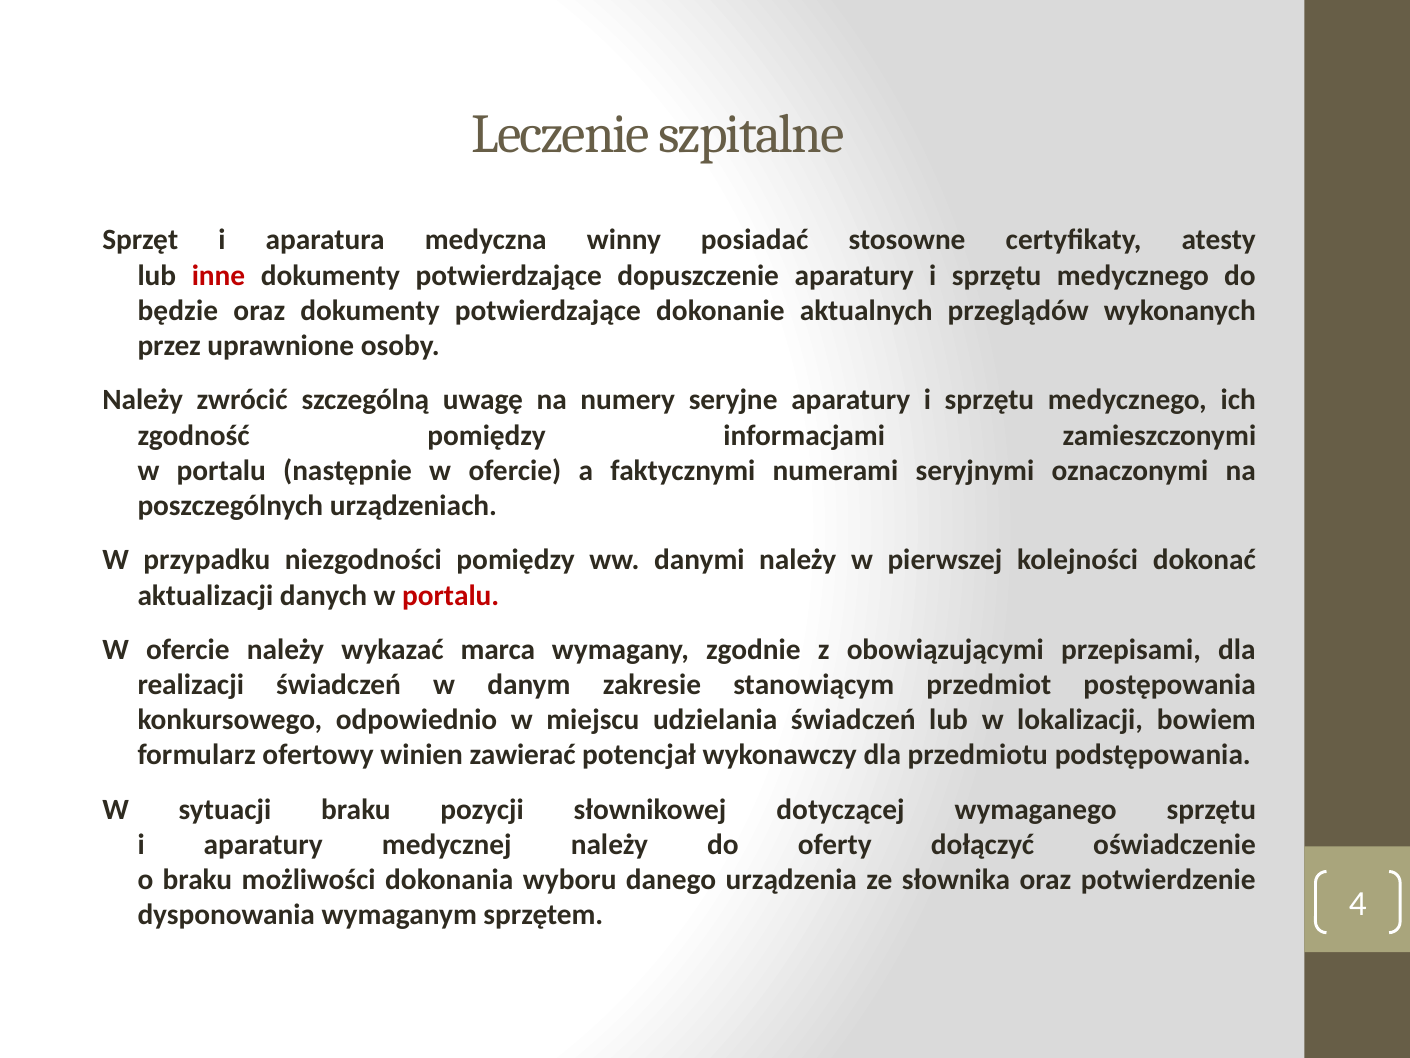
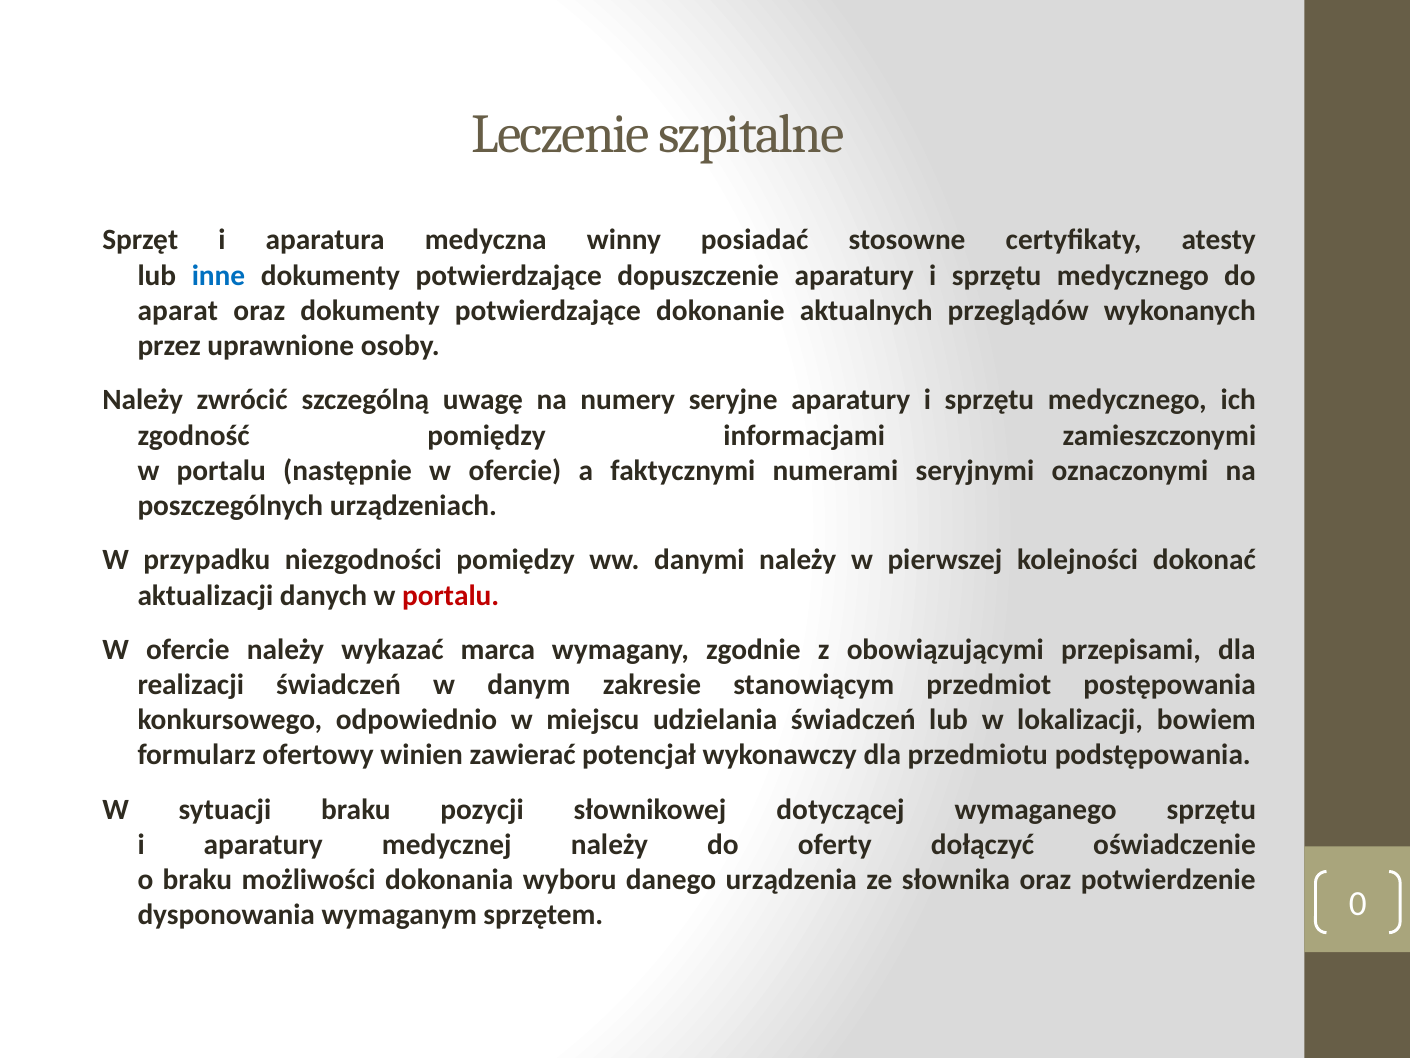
inne colour: red -> blue (218, 275)
będzie: będzie -> aparat (178, 311)
4: 4 -> 0 (1358, 904)
